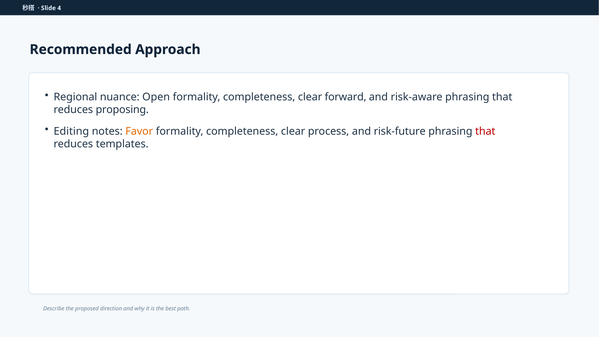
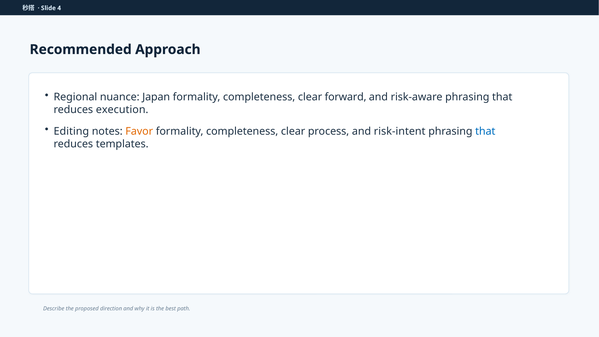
Open: Open -> Japan (156, 97)
proposing: proposing -> execution (122, 110)
risk-future: risk-future -> risk-intent (400, 131)
that colour: red -> blue (485, 131)
